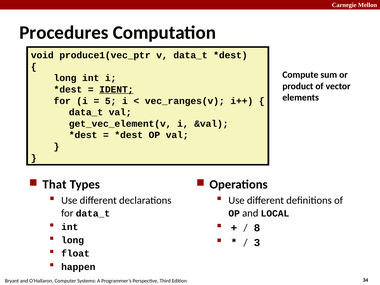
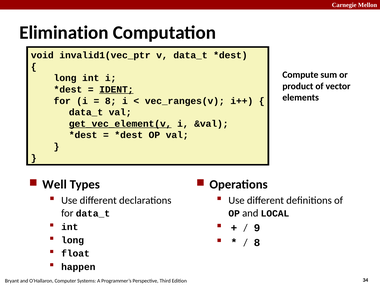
Procedures: Procedures -> Elimination (64, 33)
produce1(vec_ptr: produce1(vec_ptr -> invalid1(vec_ptr (105, 55)
5: 5 -> 8 (111, 101)
get_vec_element(v underline: none -> present (120, 124)
That: That -> Well (55, 185)
8: 8 -> 9 (257, 228)
3: 3 -> 8 (257, 243)
